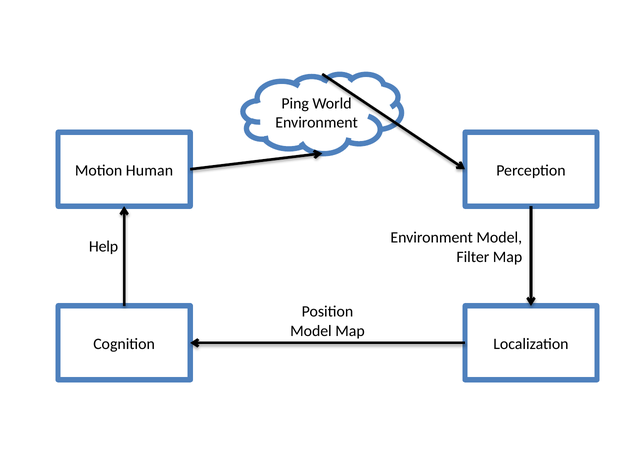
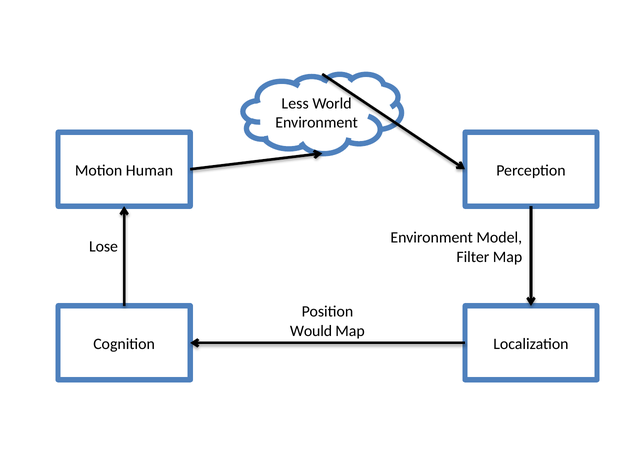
Ping: Ping -> Less (295, 103)
Help: Help -> Lose (104, 246)
Model: Model -> Would (311, 330)
